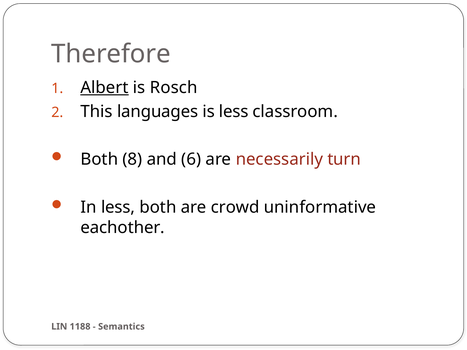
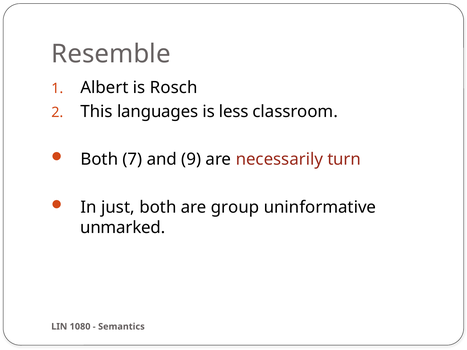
Therefore: Therefore -> Resemble (111, 54)
Albert underline: present -> none (105, 88)
8: 8 -> 7 (132, 160)
6: 6 -> 9 (191, 160)
In less: less -> just (118, 208)
crowd: crowd -> group (235, 208)
eachother: eachother -> unmarked (123, 228)
1188: 1188 -> 1080 (80, 327)
